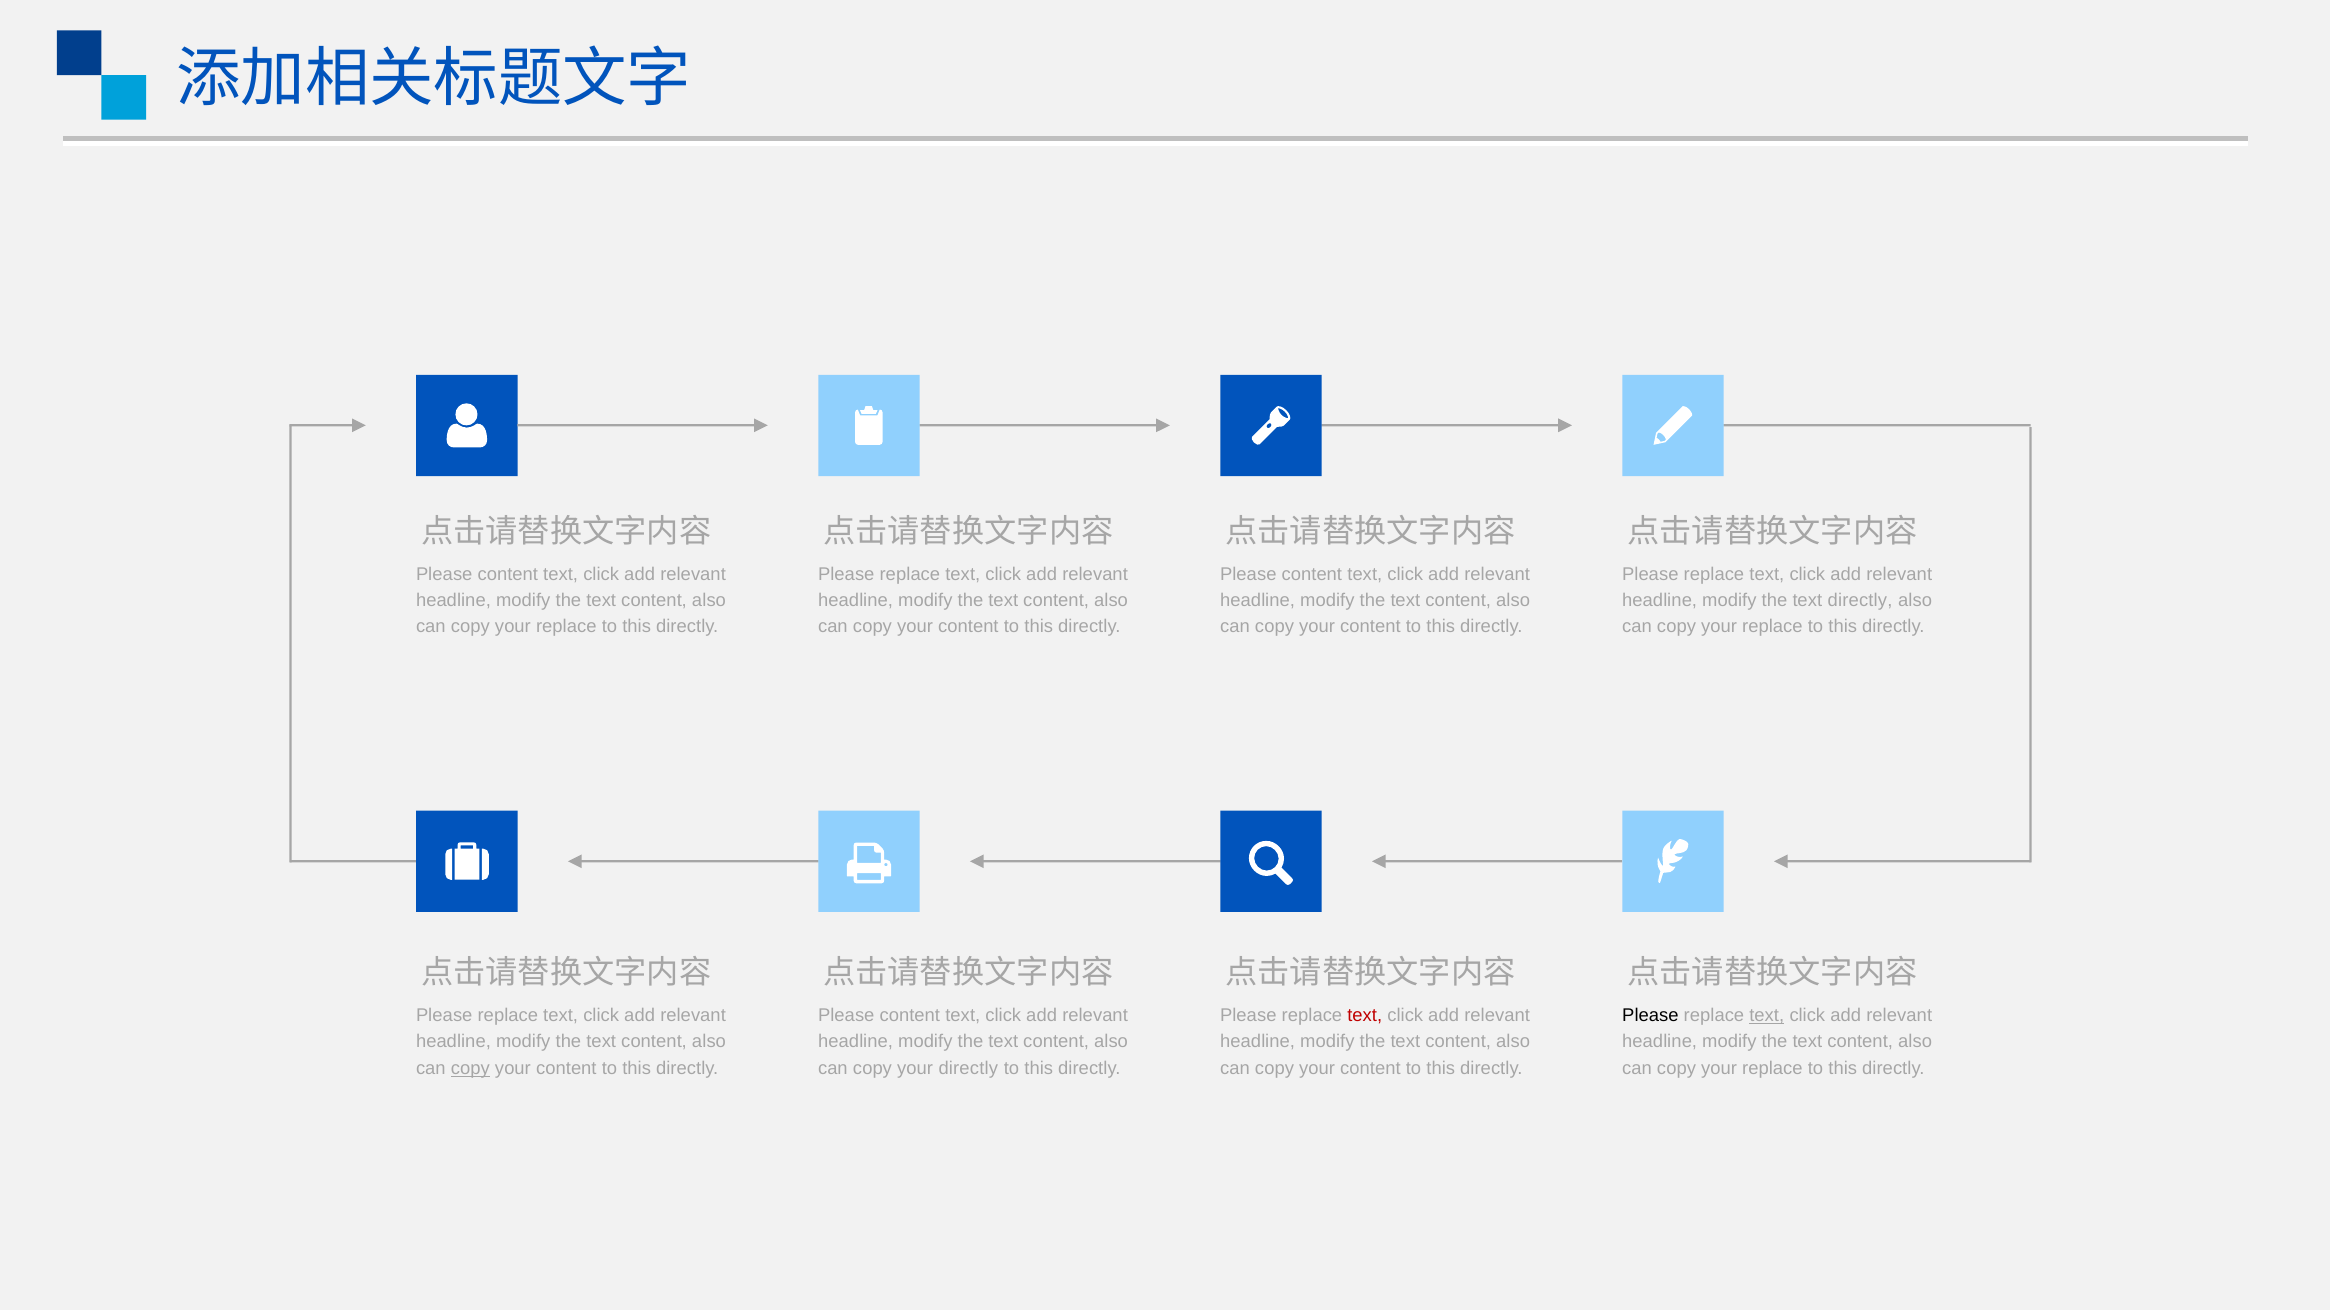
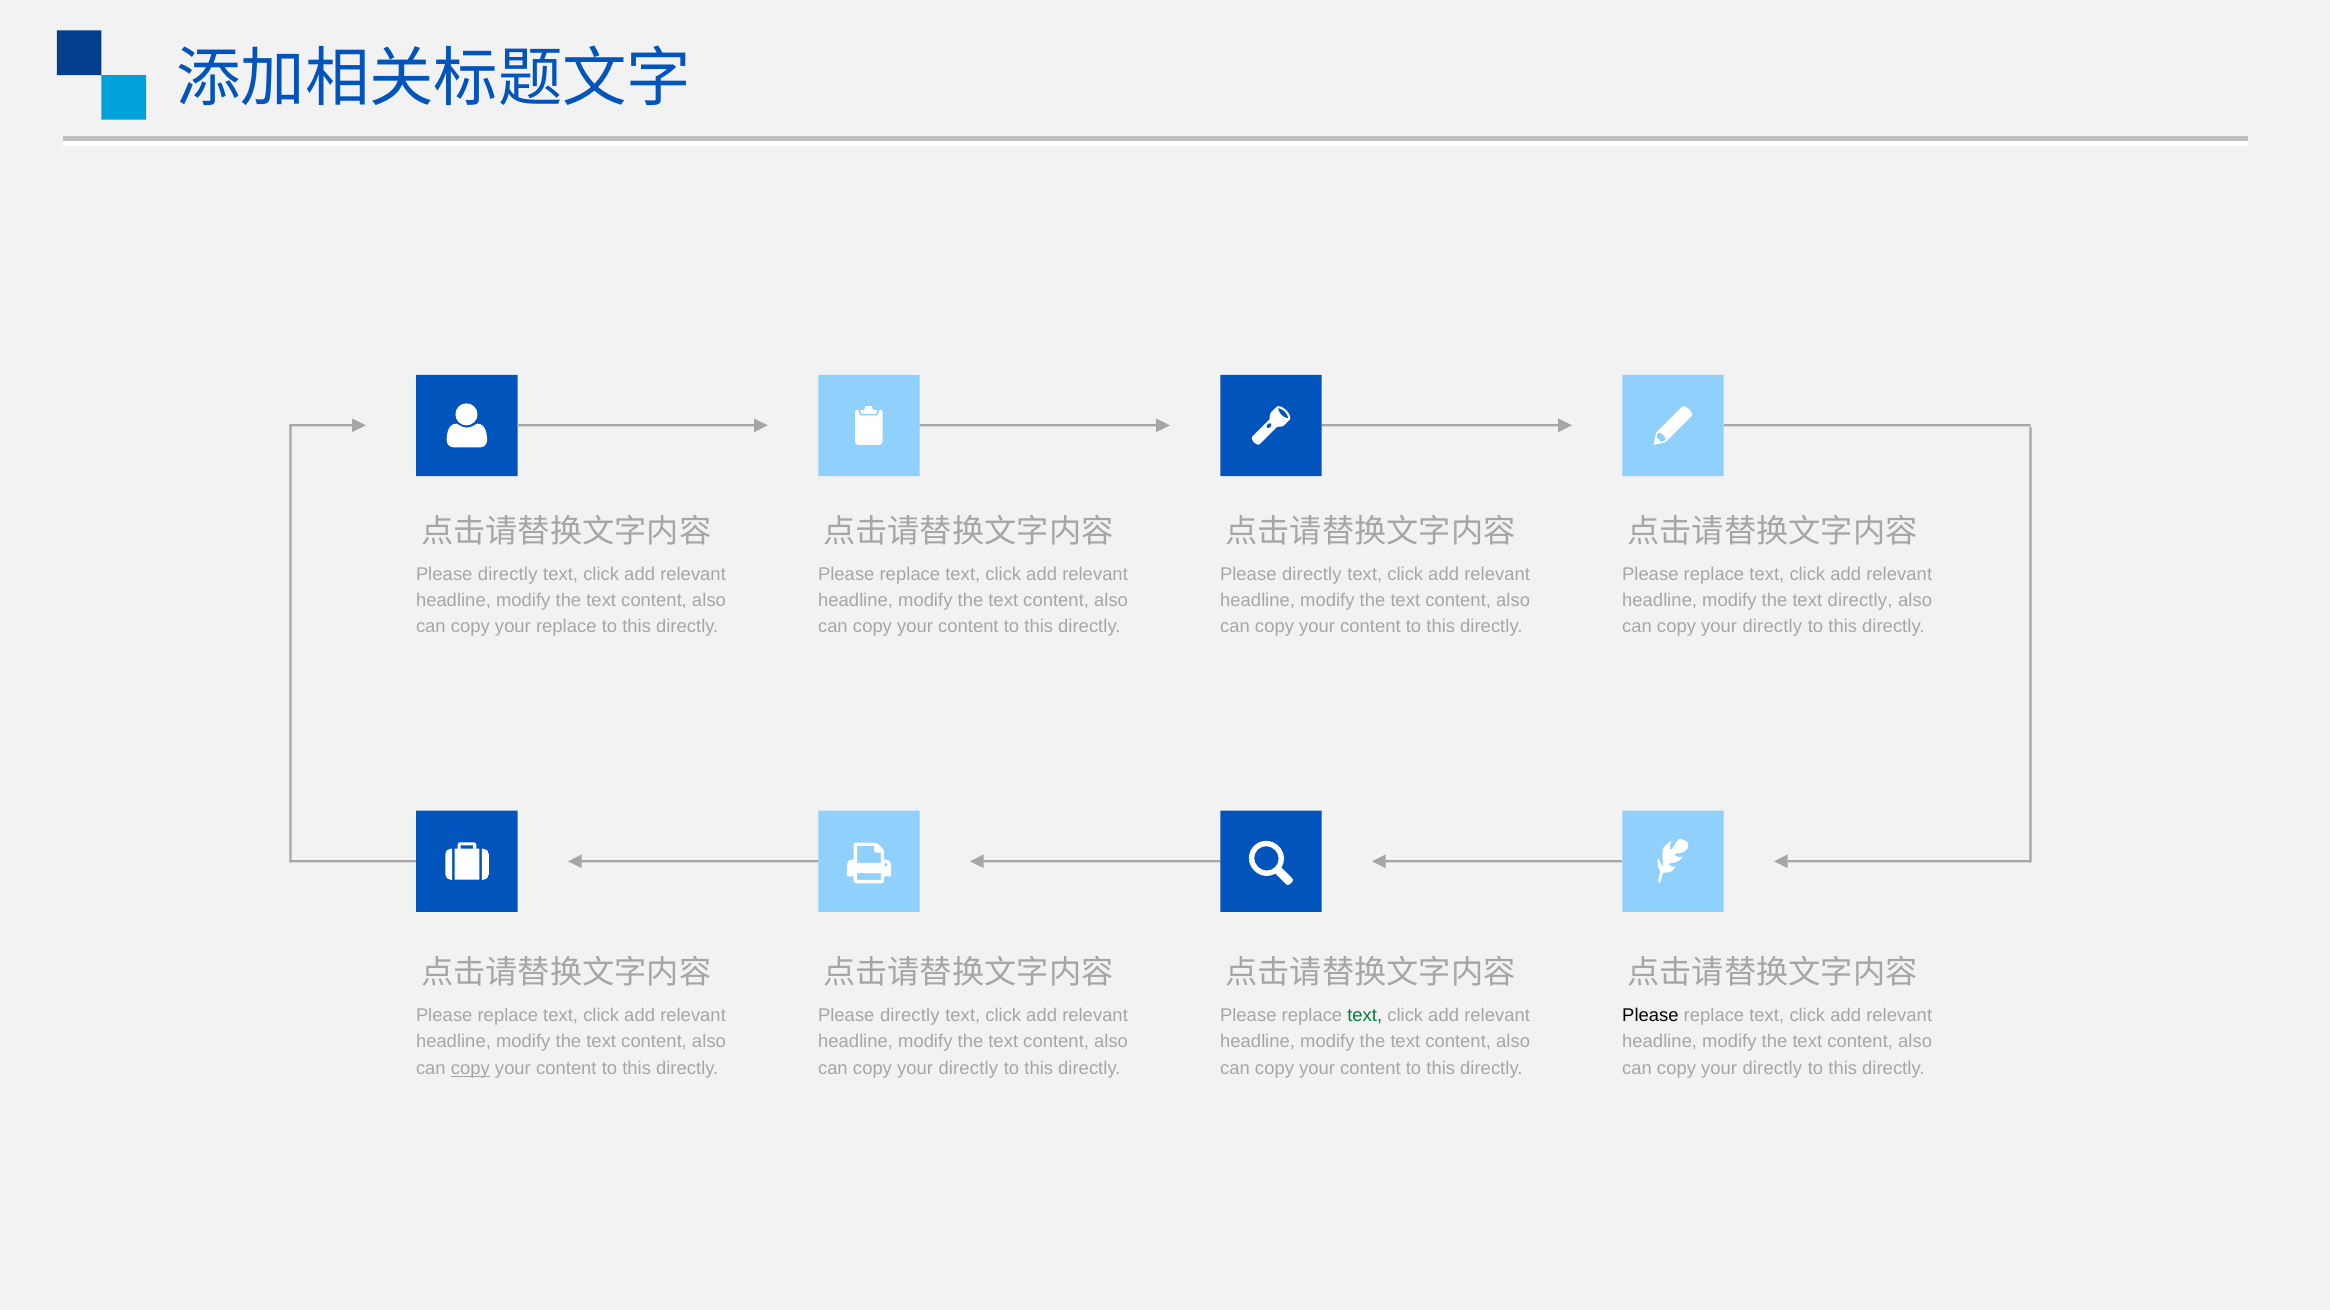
content: content -> directly (508, 574)
content: content -> directly (1312, 574)
replace: replace -> directly (1772, 627)
content: content -> directly (910, 1016)
text colour: red -> green (1365, 1016)
text underline: present -> none (1767, 1016)
replace: replace -> directly (1772, 1069)
